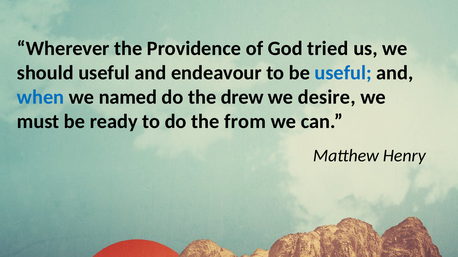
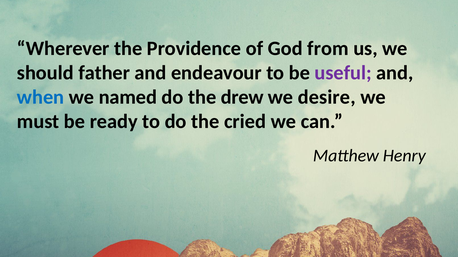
tried: tried -> from (328, 49)
should useful: useful -> father (104, 73)
useful colour: blue -> purple (343, 73)
from: from -> cried (245, 122)
